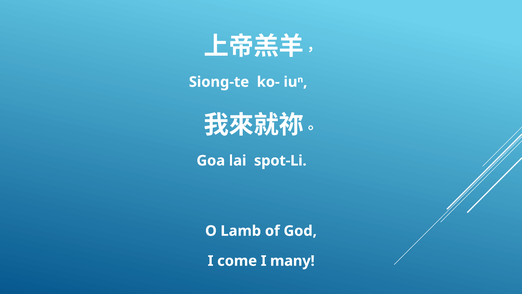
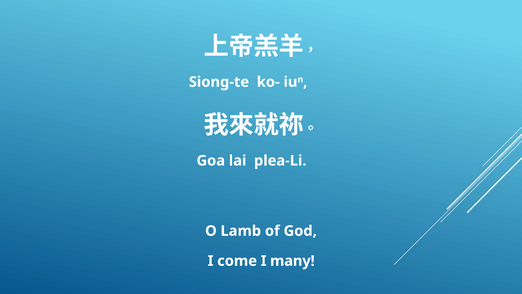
spot-Li: spot-Li -> plea-Li (280, 160)
